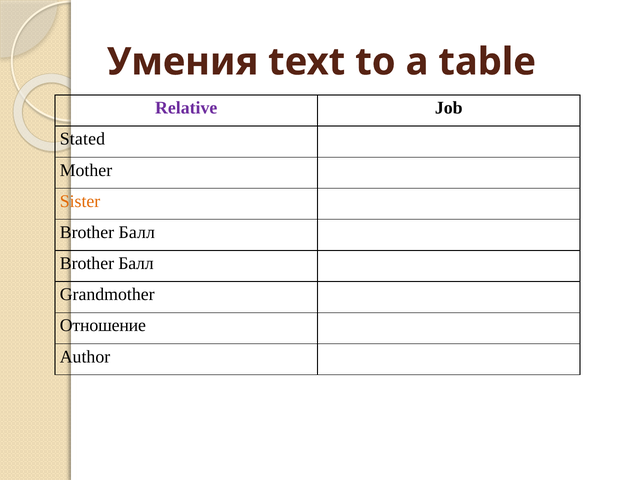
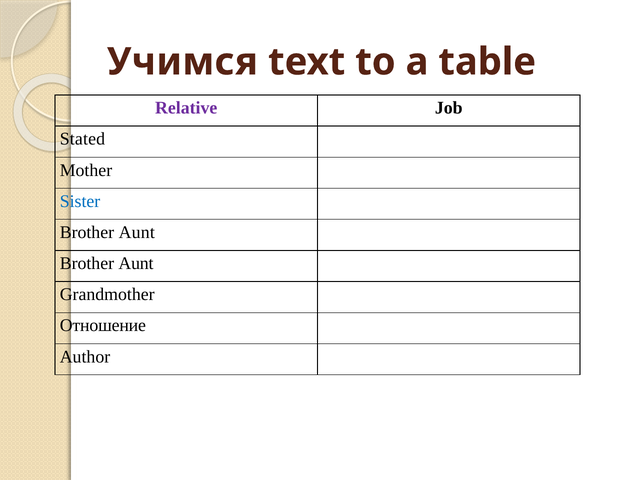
Умения: Умения -> Учимся (182, 62)
Sister colour: orange -> blue (80, 201)
Балл: Балл -> Aunt (137, 232)
Балл: Балл -> Aunt (136, 263)
